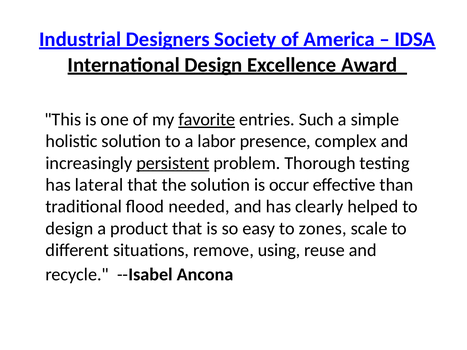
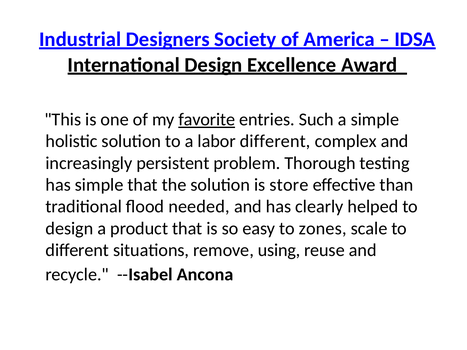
labor presence: presence -> different (275, 141)
persistent underline: present -> none (173, 163)
has lateral: lateral -> simple (99, 185)
occur: occur -> store (289, 185)
